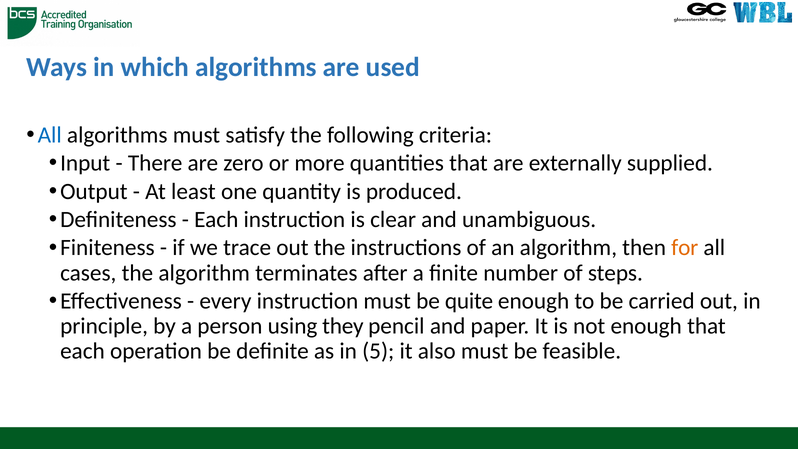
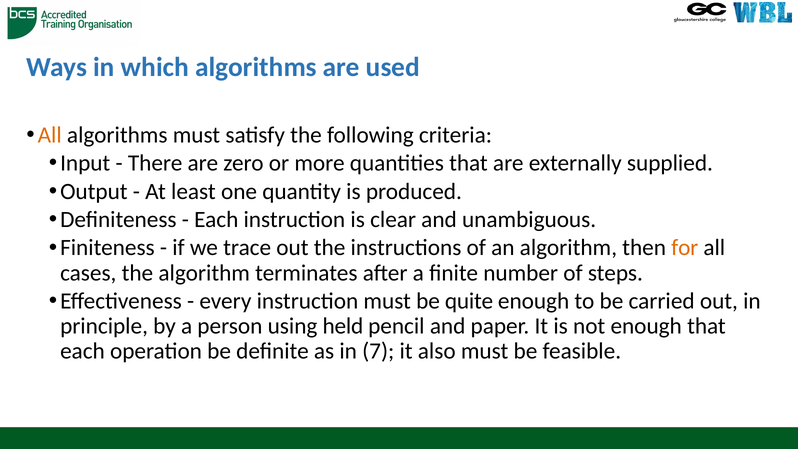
All colour: blue -> orange (50, 135)
they: they -> held (343, 326)
5: 5 -> 7 (378, 351)
